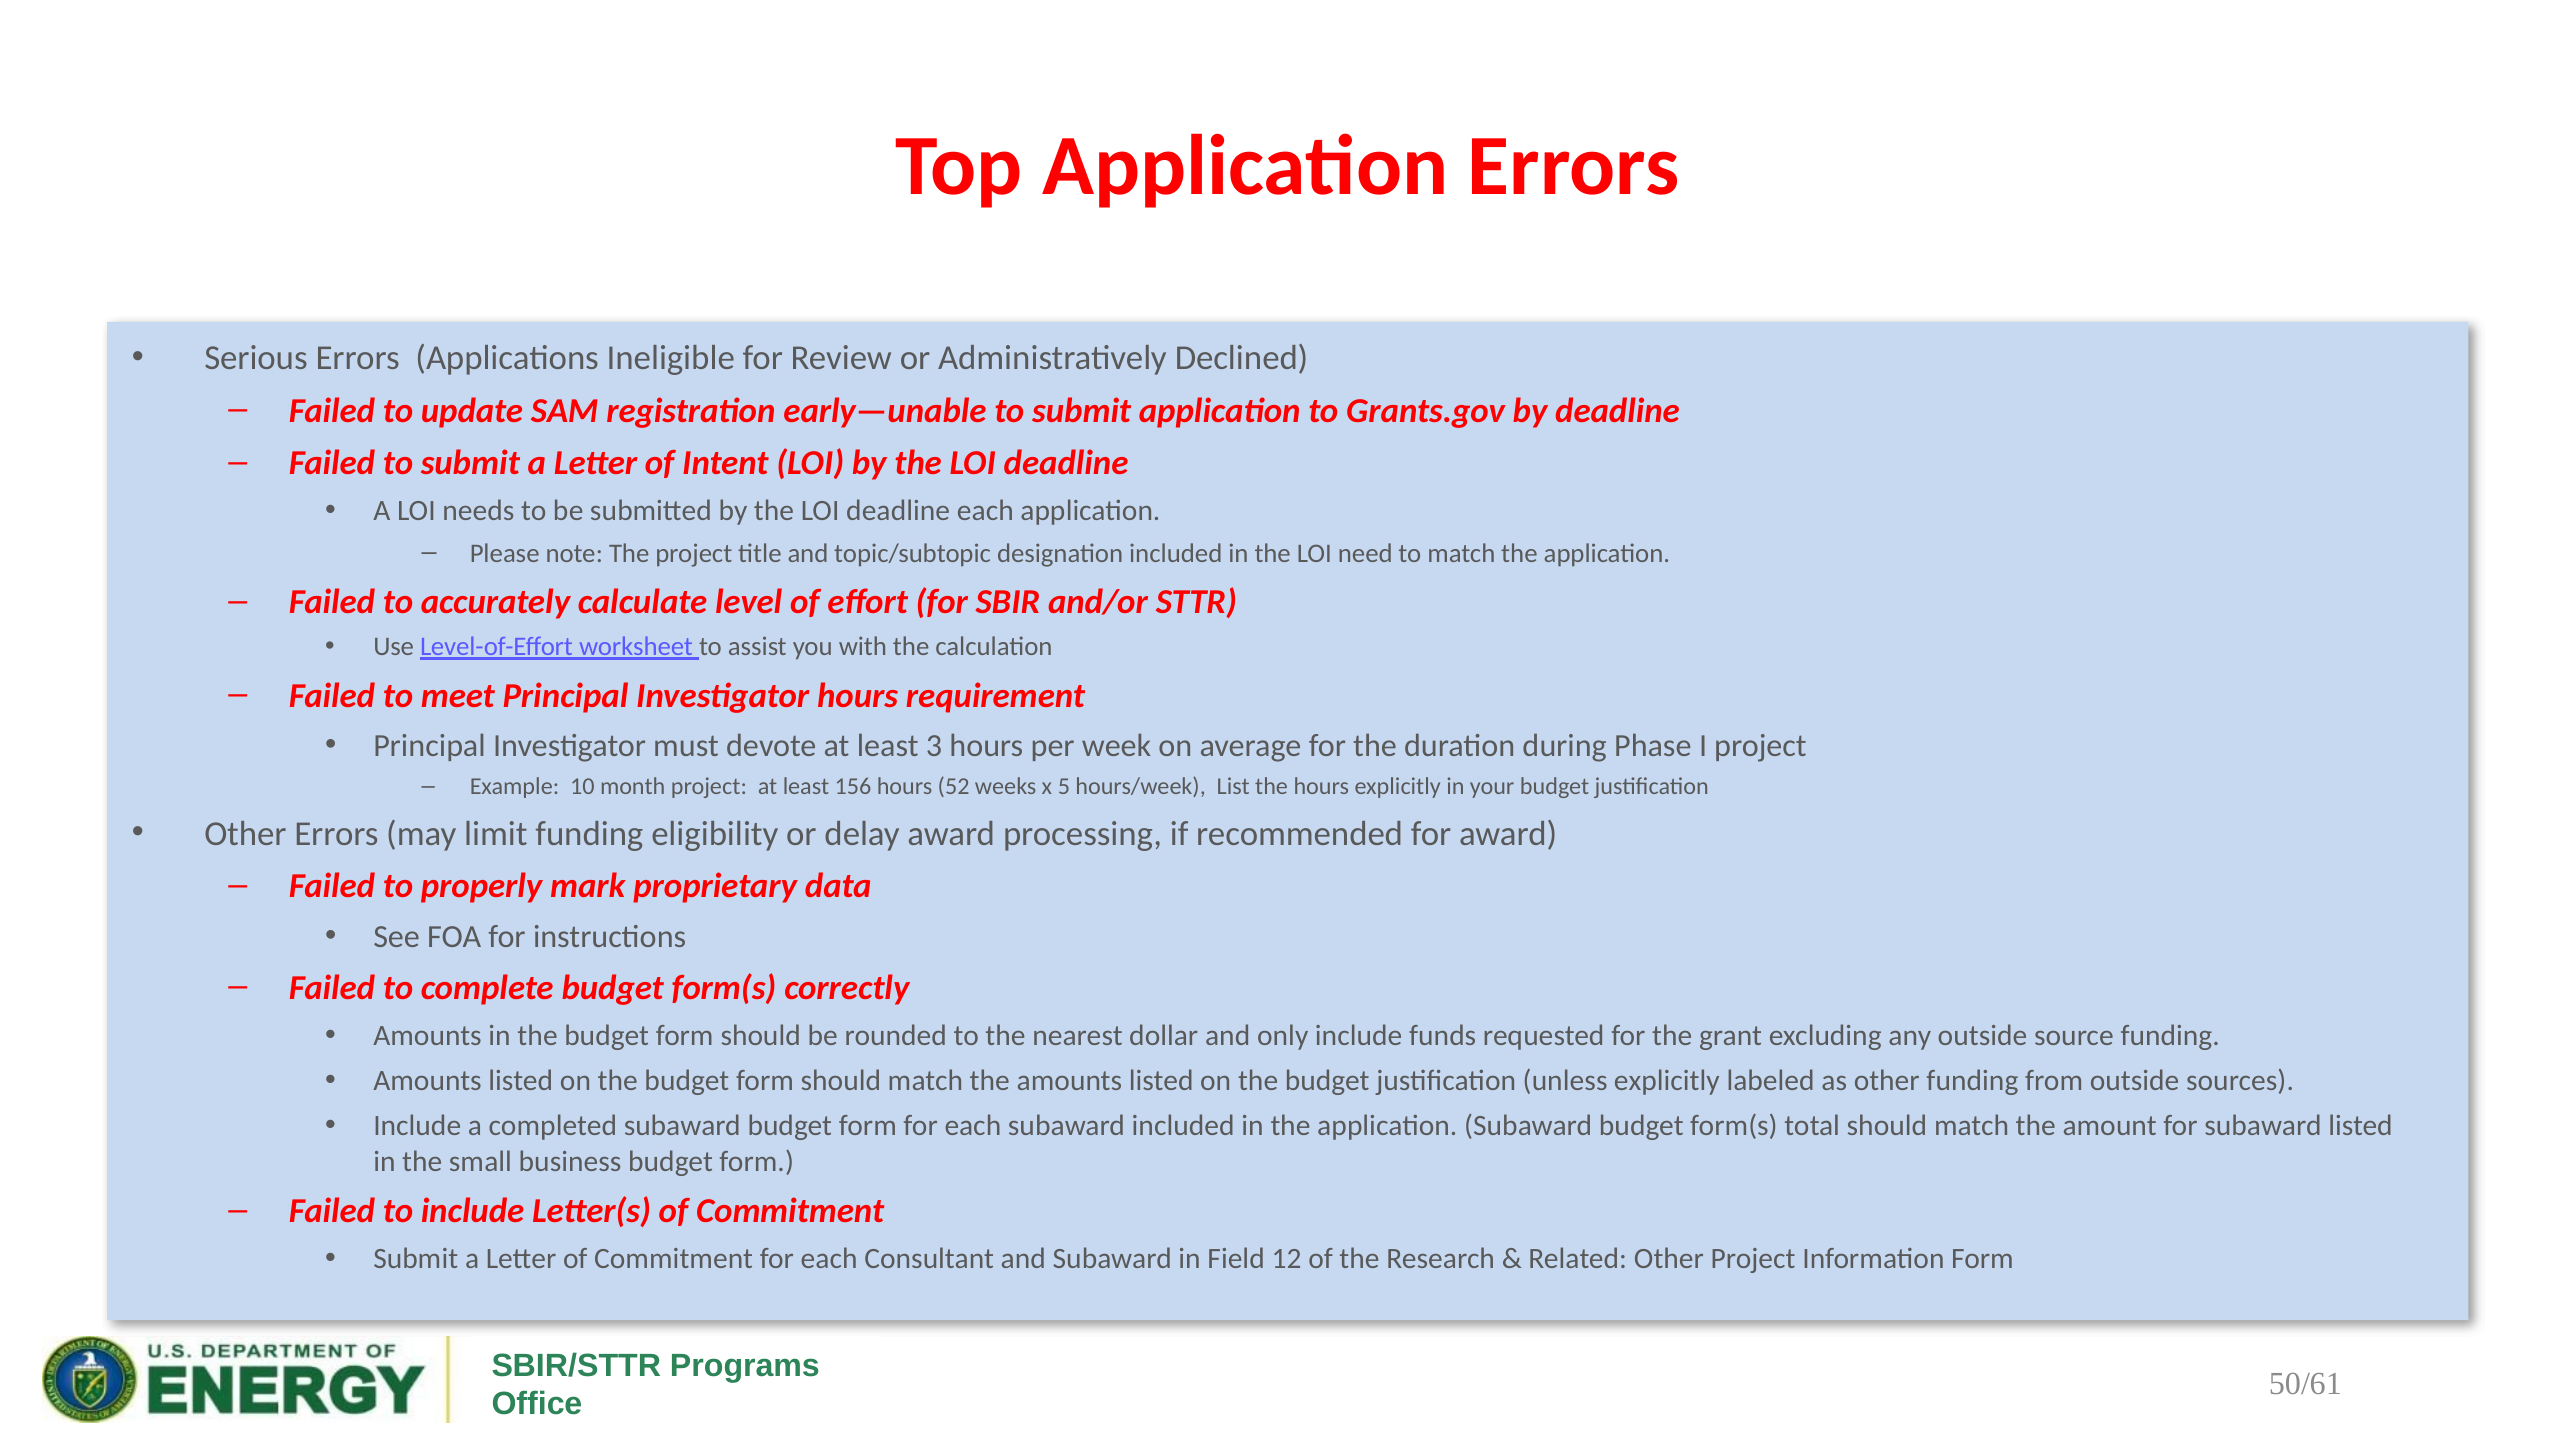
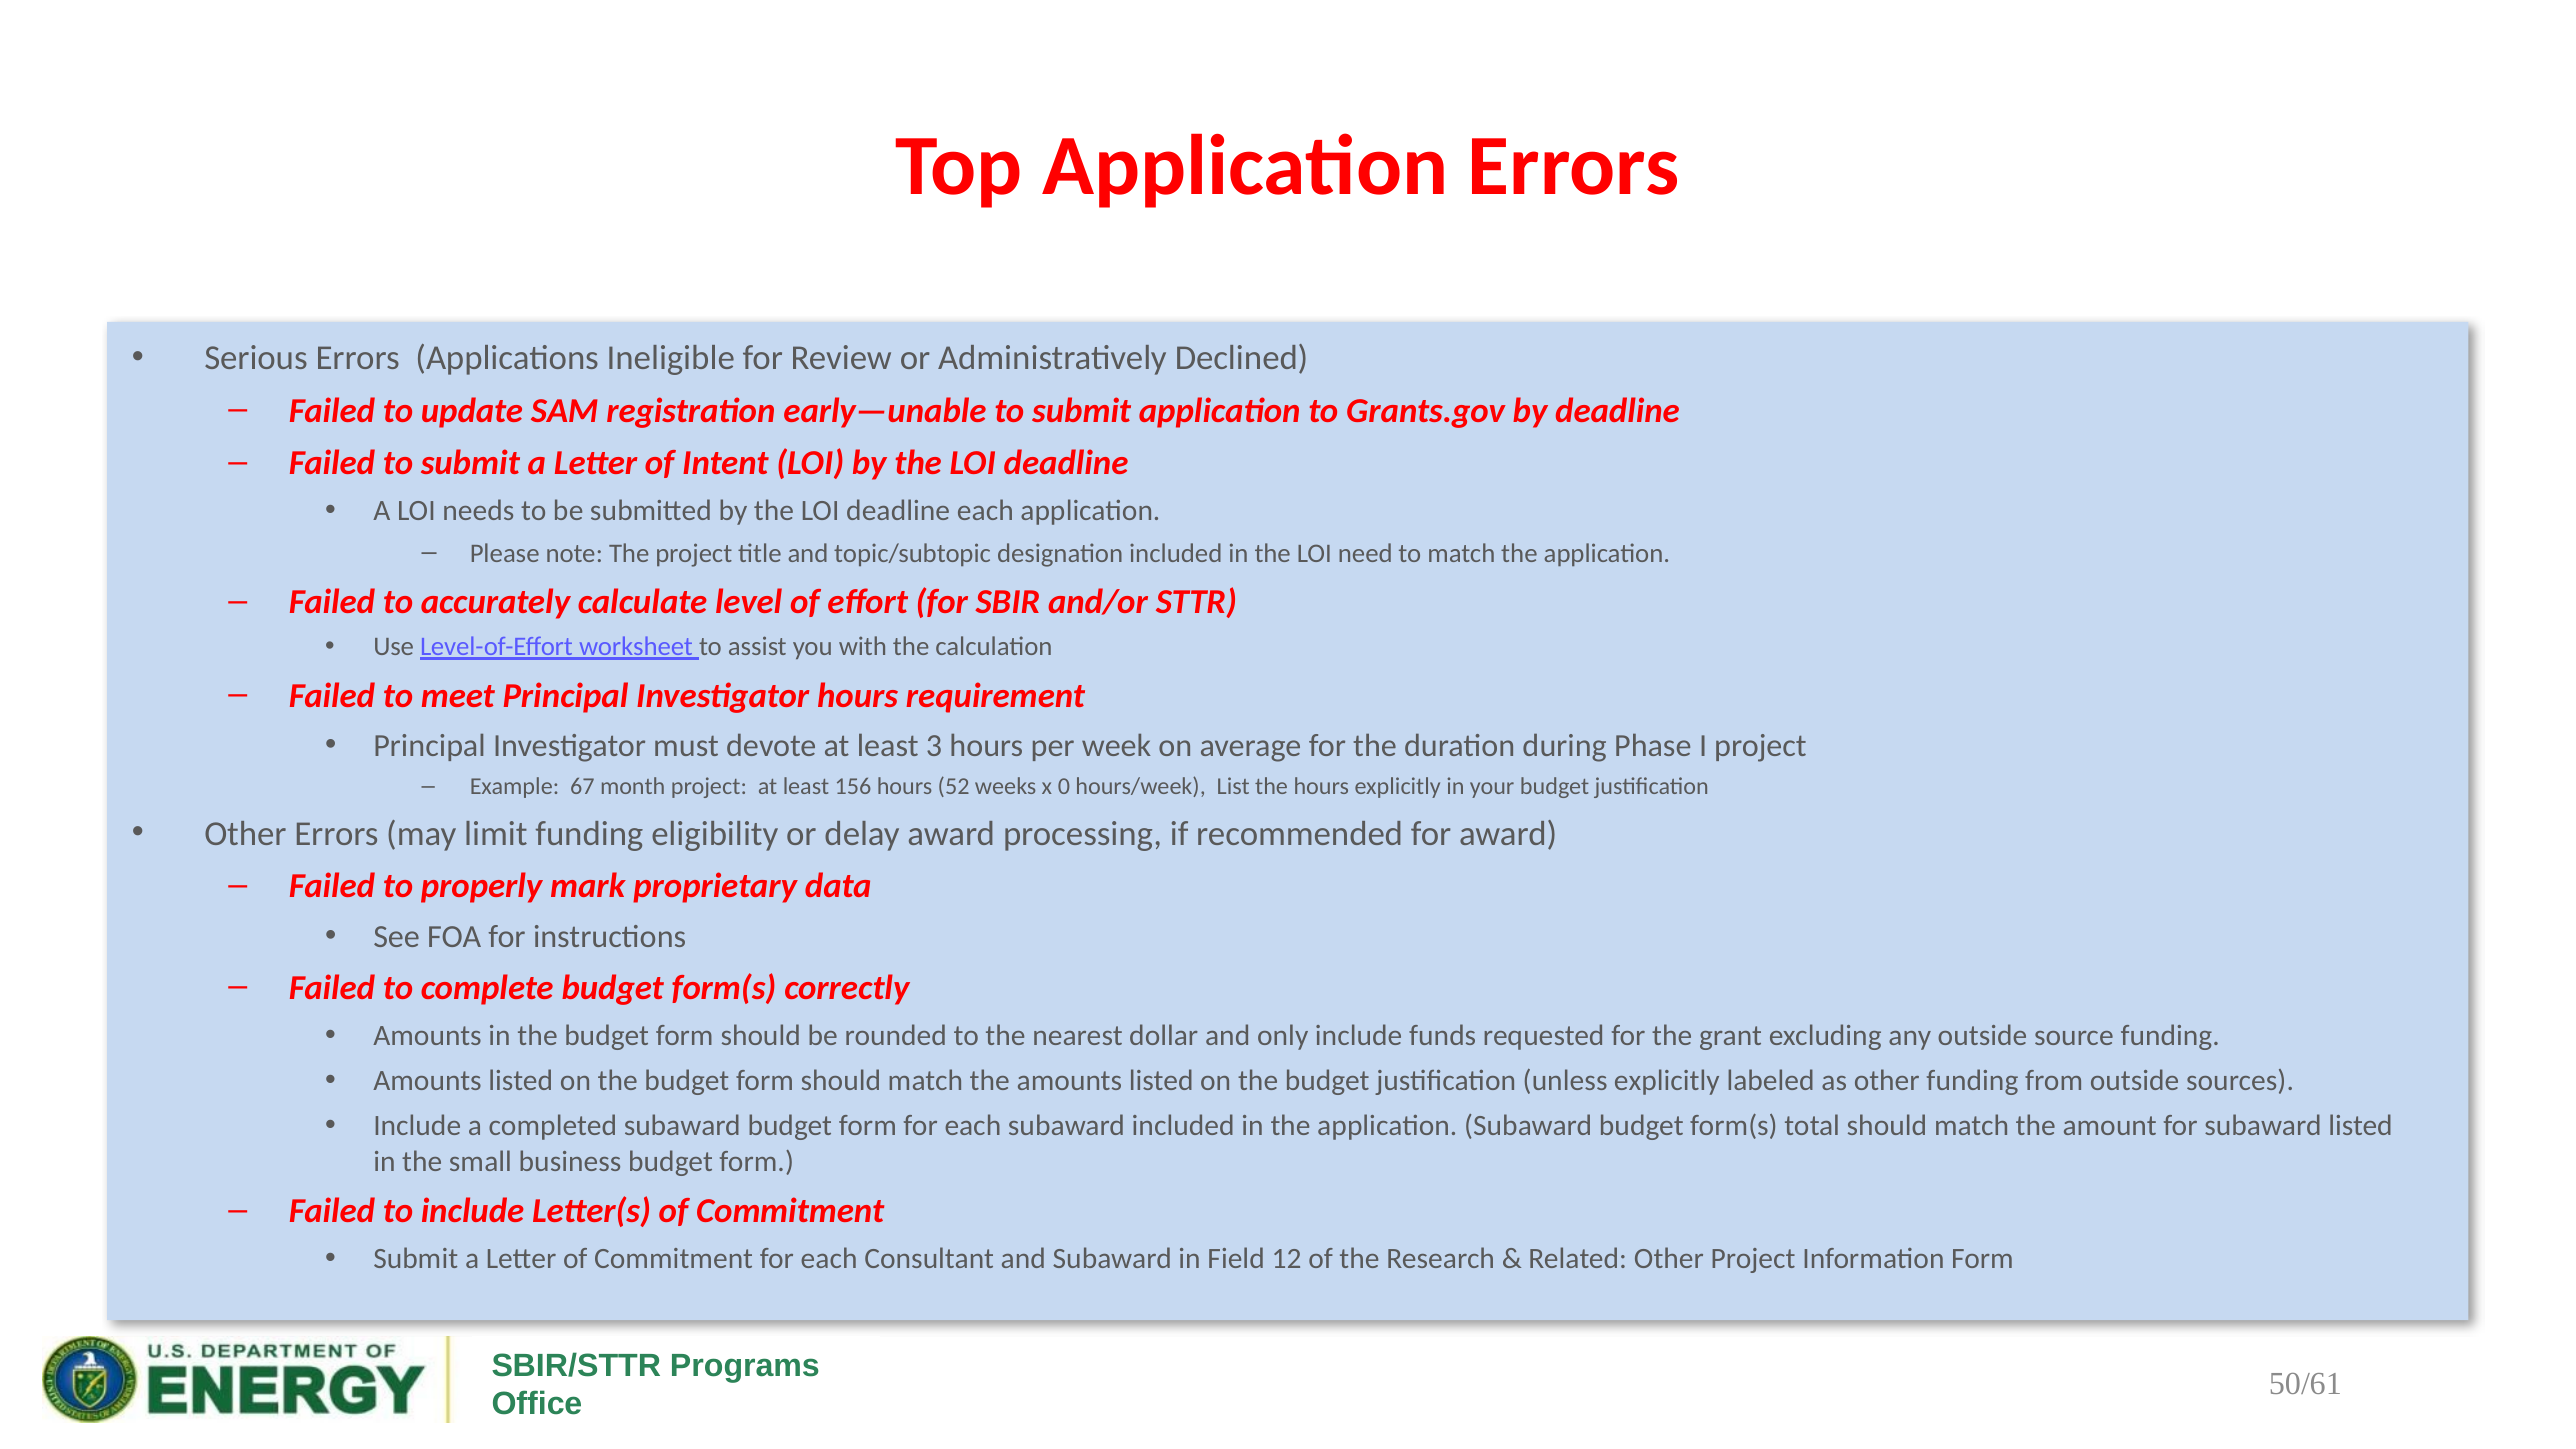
10: 10 -> 67 (582, 787)
5: 5 -> 0 (1064, 787)
